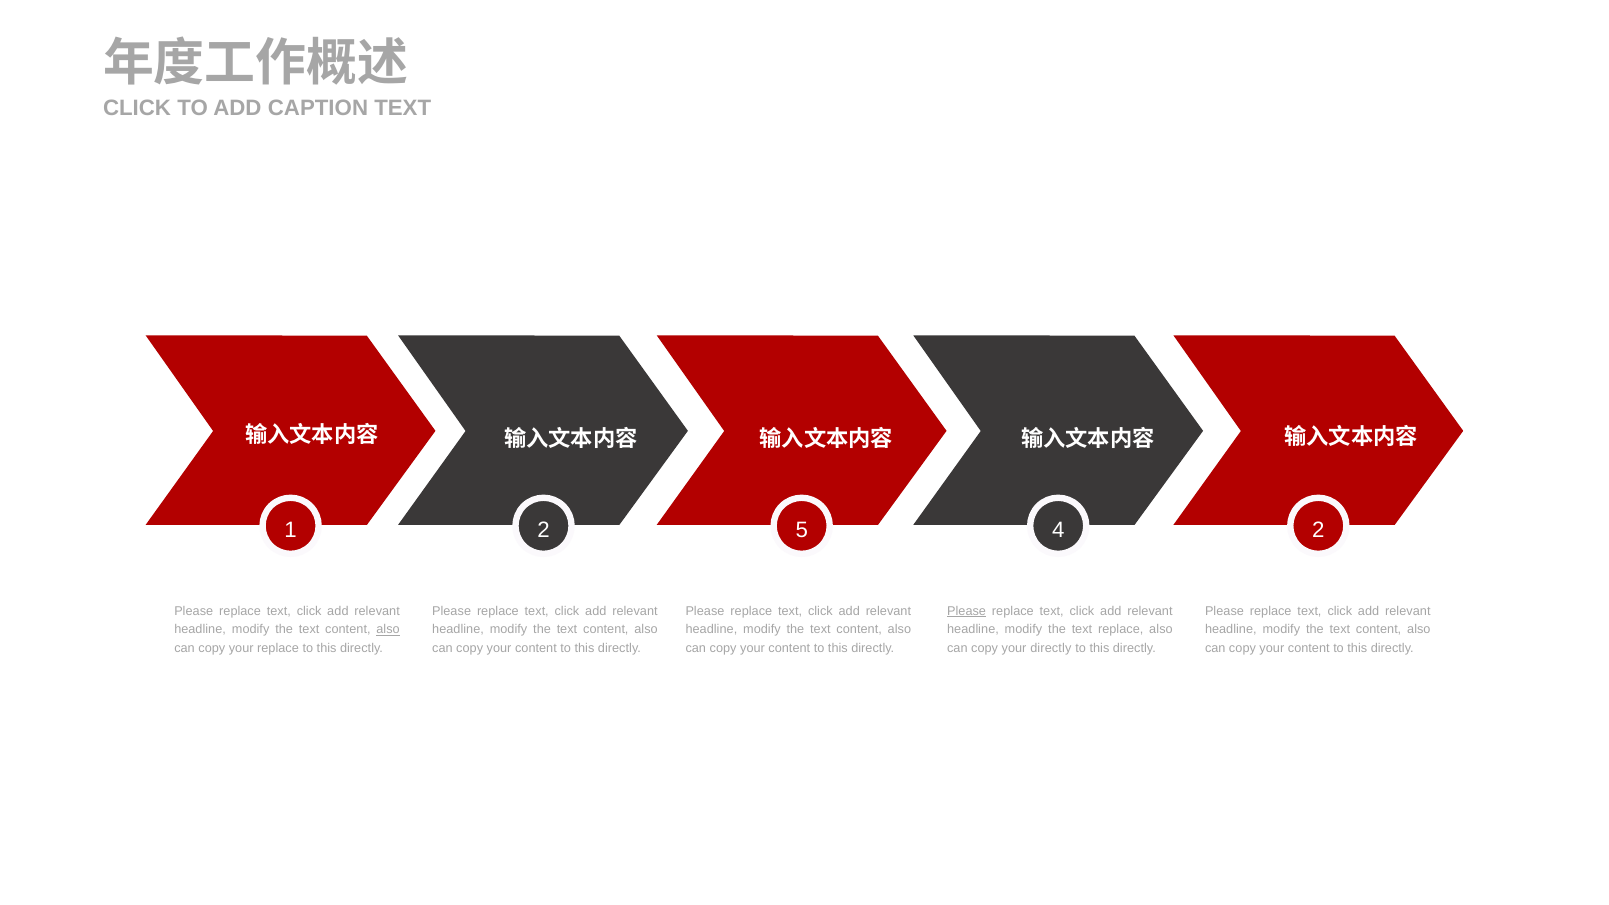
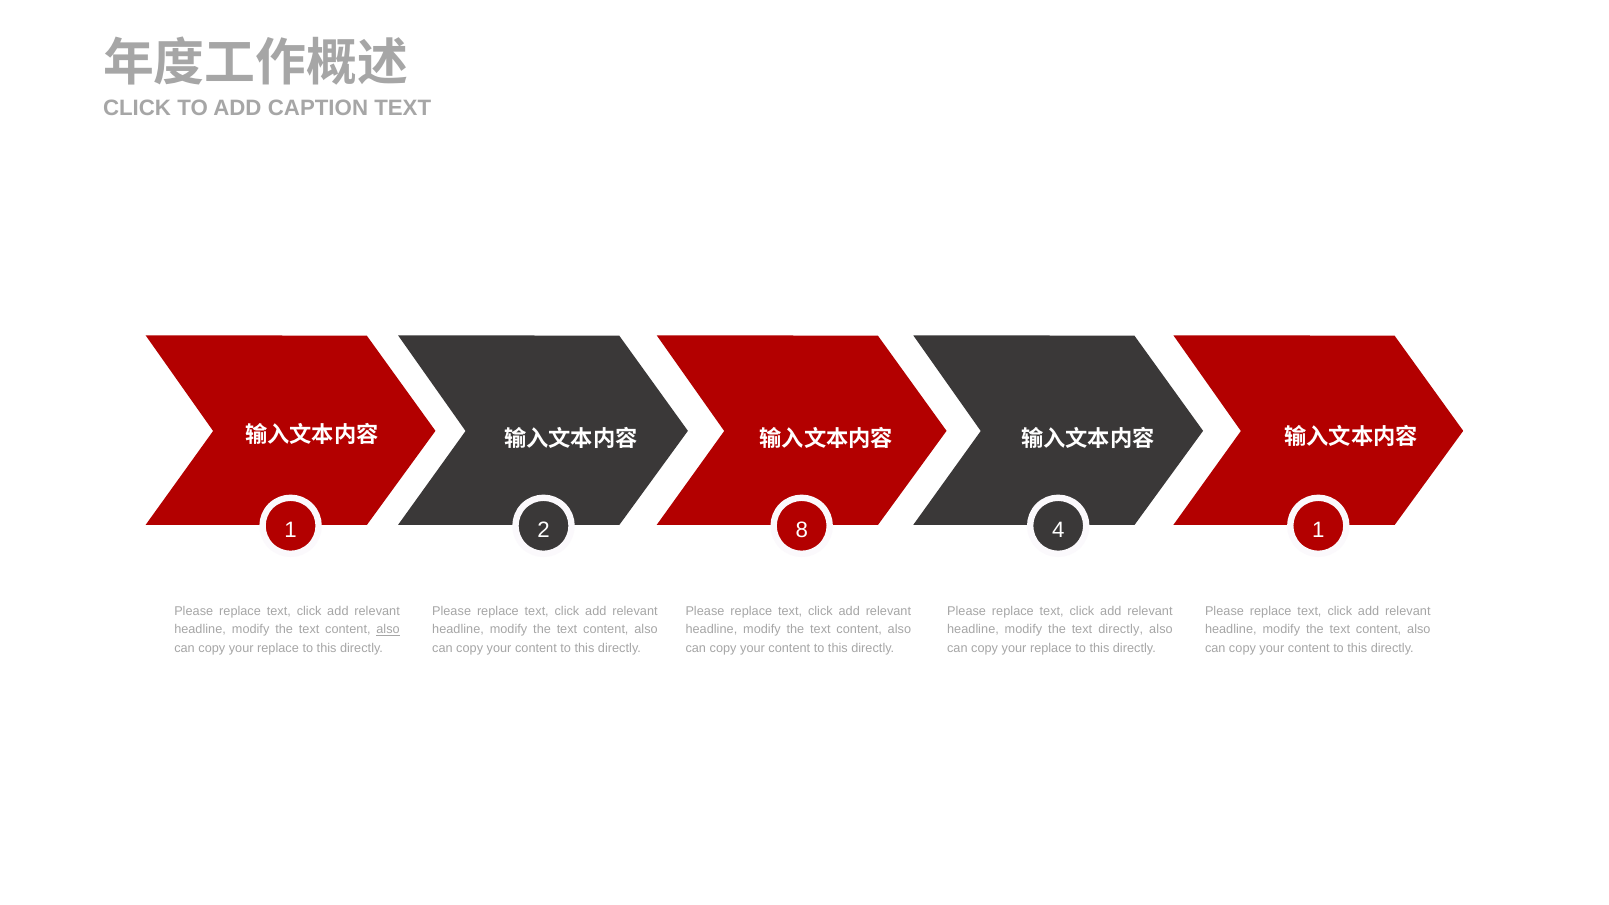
5: 5 -> 8 (802, 530)
4 2: 2 -> 1 (1318, 530)
Please underline: present -> none (967, 611)
text replace: replace -> directly (1121, 630)
directly: directly -> replace (1051, 648)
